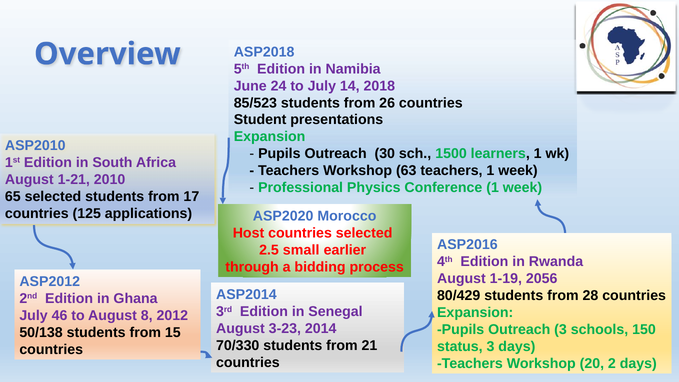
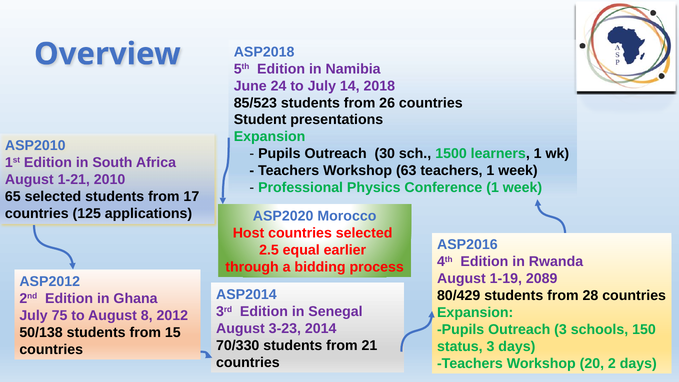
small: small -> equal (301, 250)
2056: 2056 -> 2089 (542, 279)
46: 46 -> 75 (60, 315)
